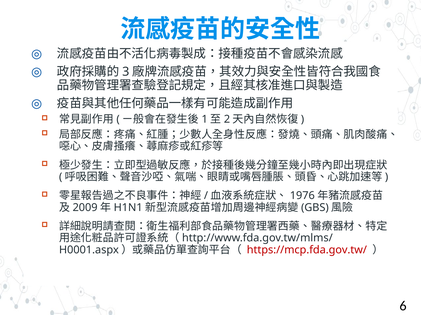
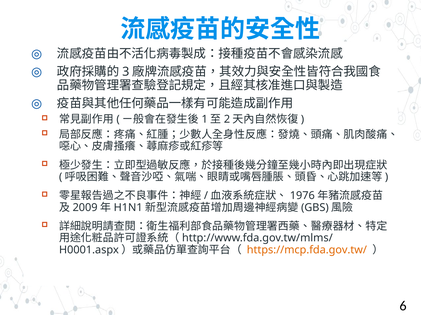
https://mcp.fda.gov.tw/ colour: red -> orange (307, 250)
